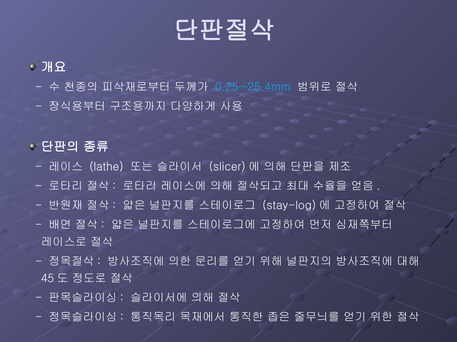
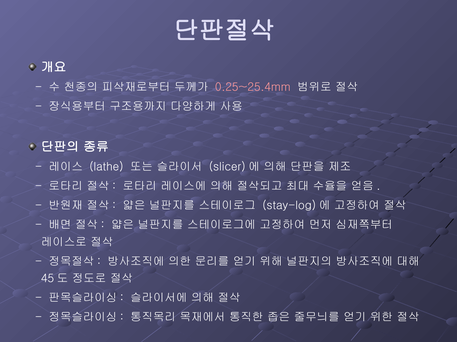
0.25~25.4mm colour: light blue -> pink (253, 87)
